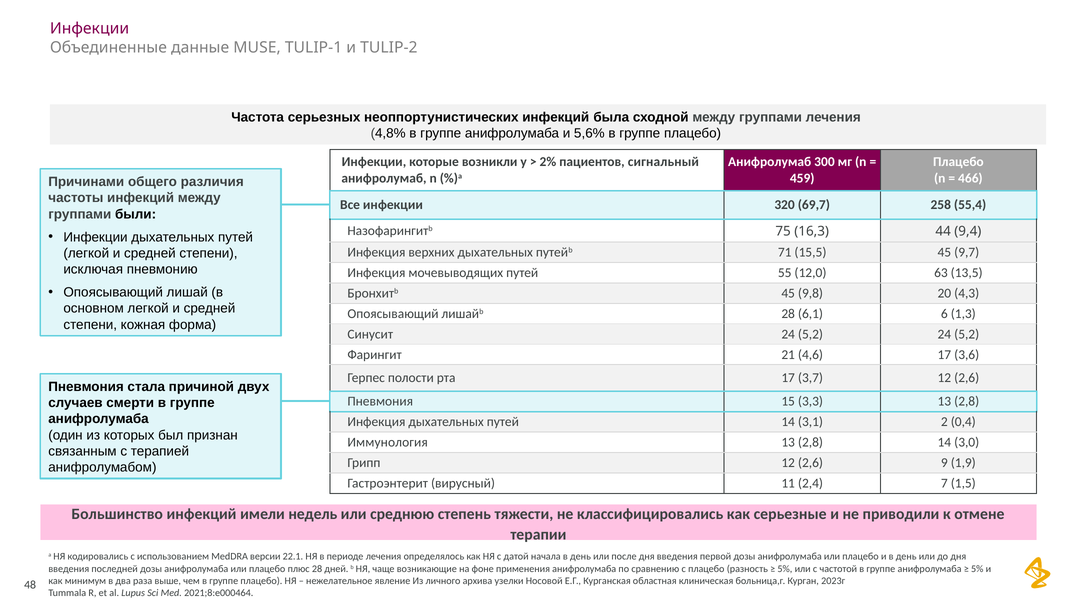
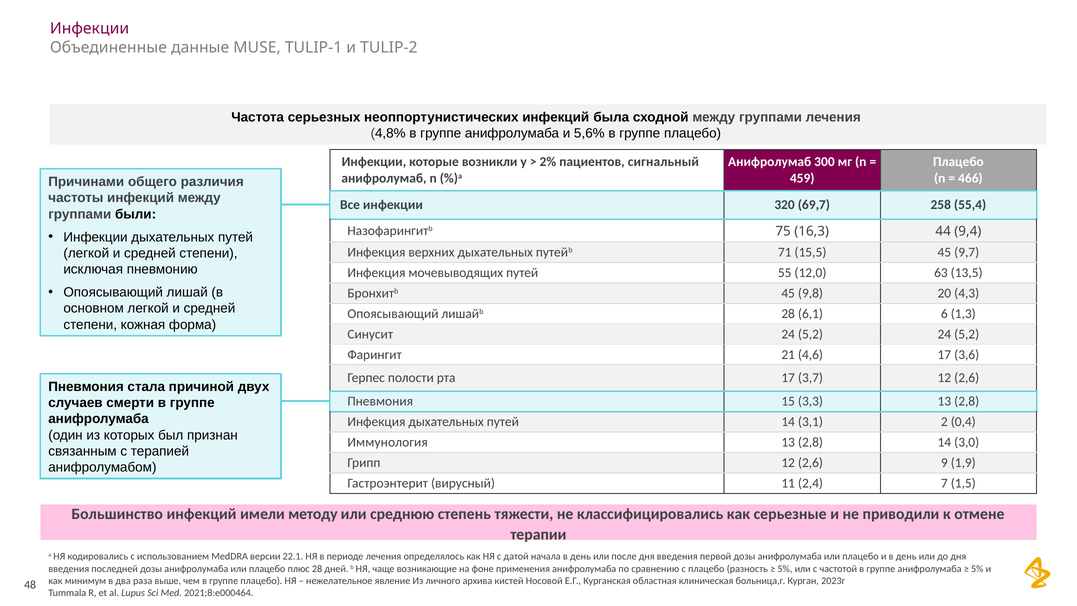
недель: недель -> методу (313, 514)
узелки: узелки -> кистей (509, 581)
